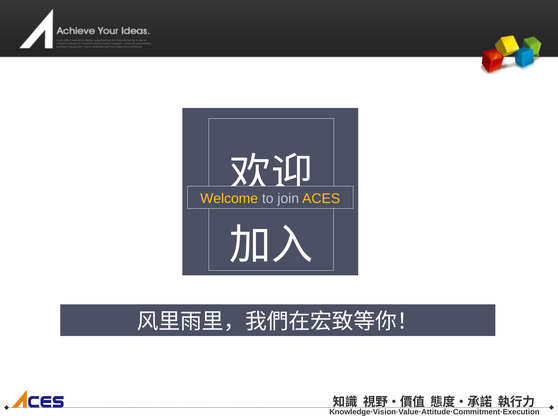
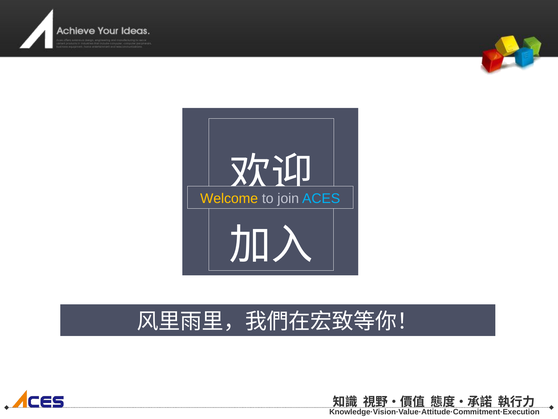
ACES colour: yellow -> light blue (321, 198)
